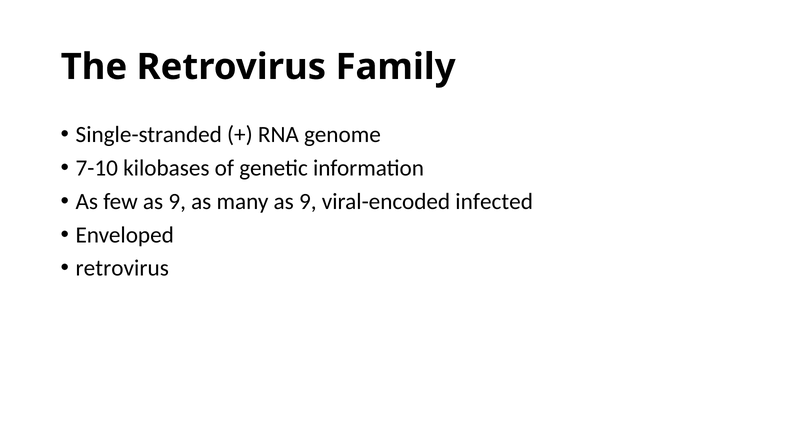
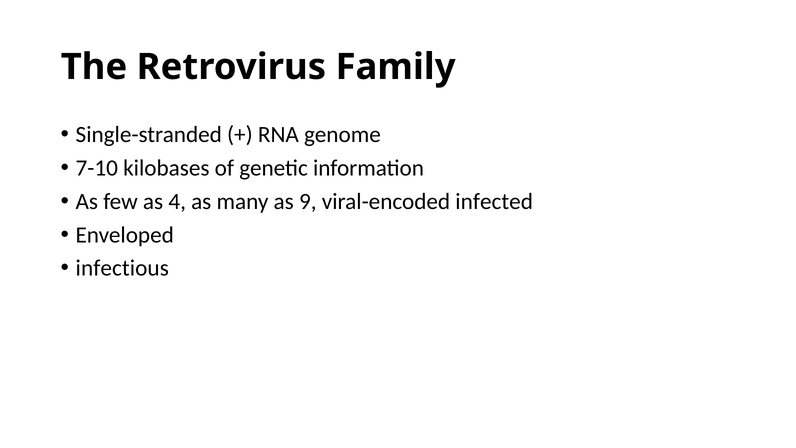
few as 9: 9 -> 4 (177, 201)
retrovirus: retrovirus -> infectious (122, 268)
